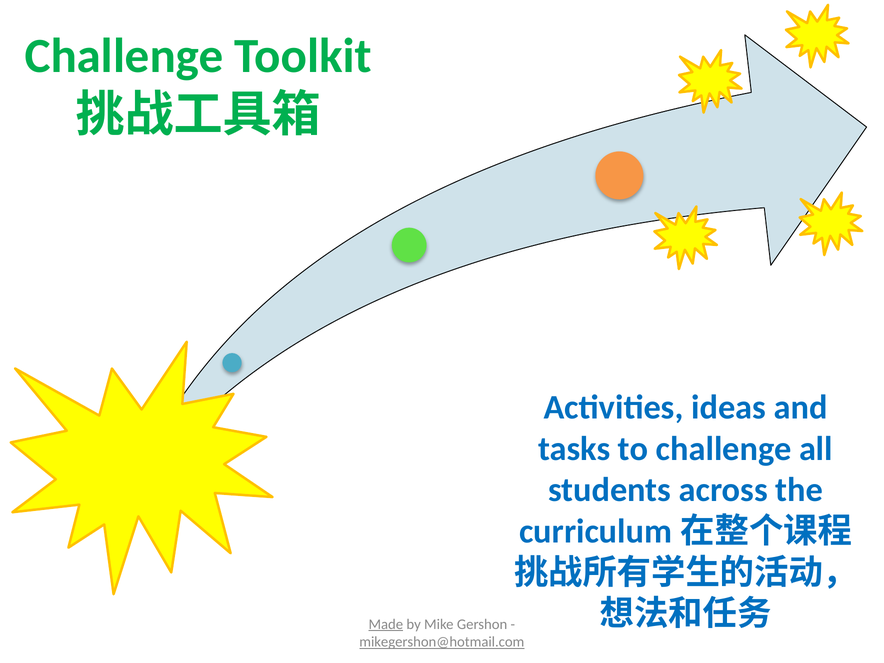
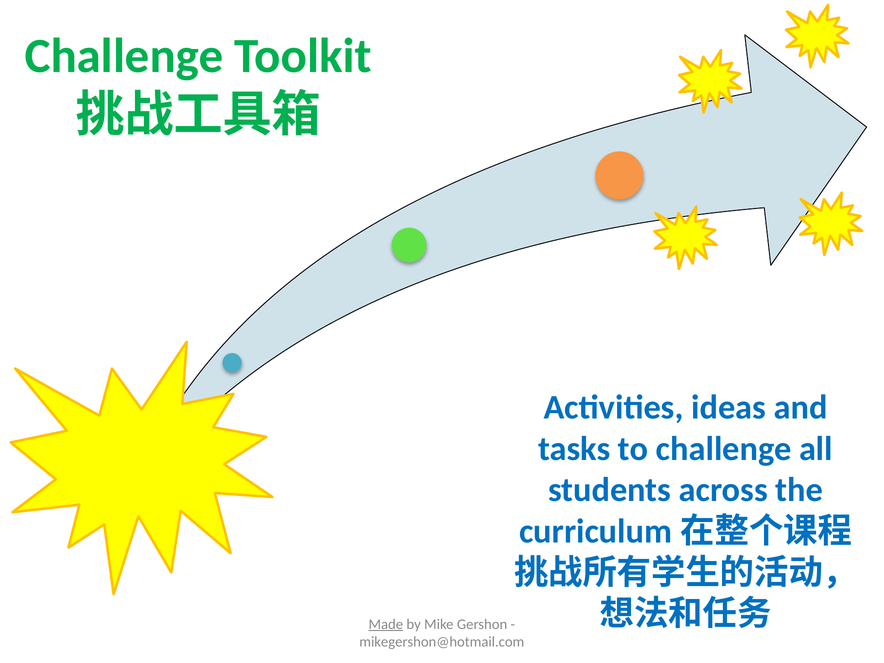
mikegershon@hotmail.com underline: present -> none (442, 642)
